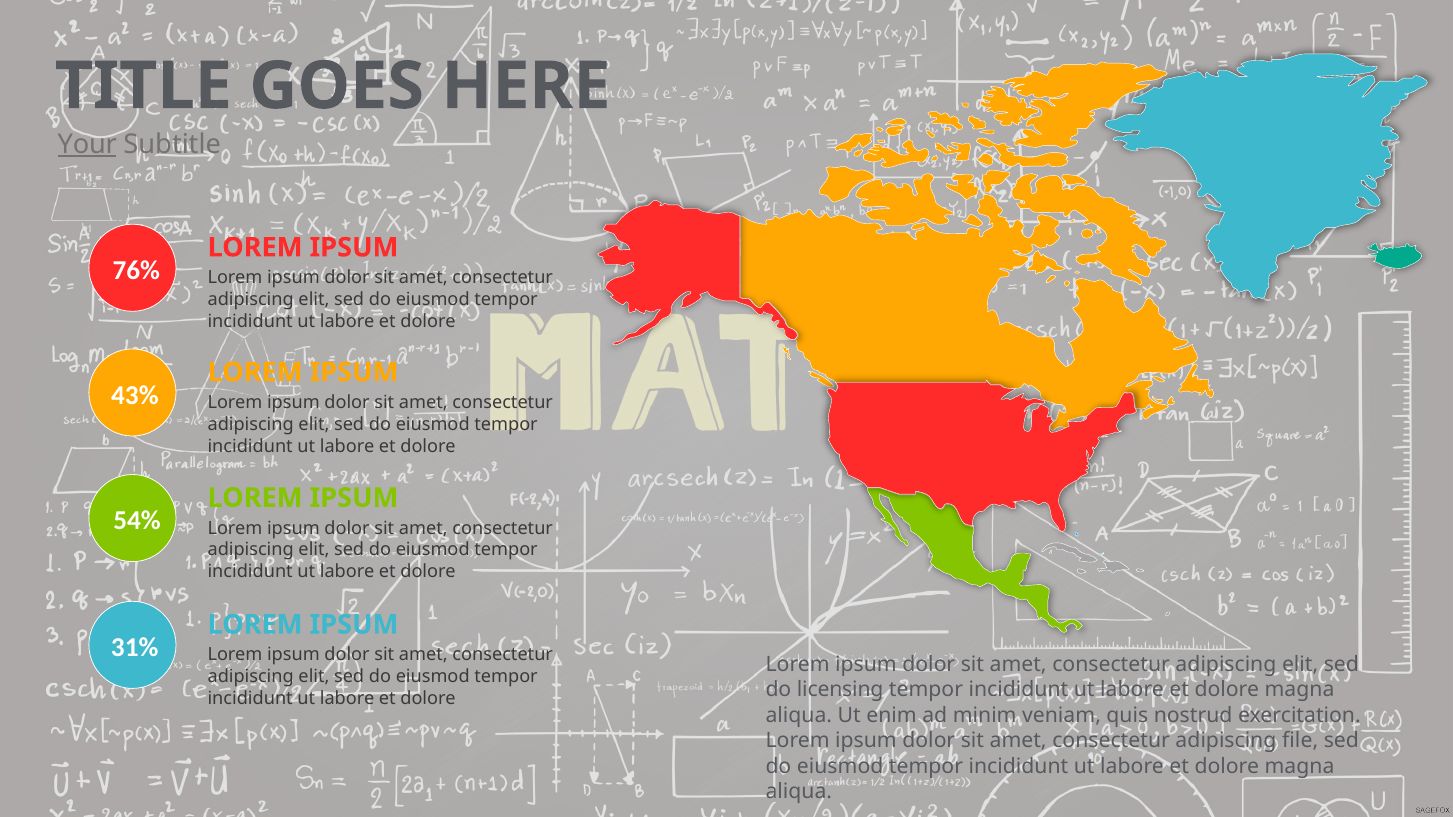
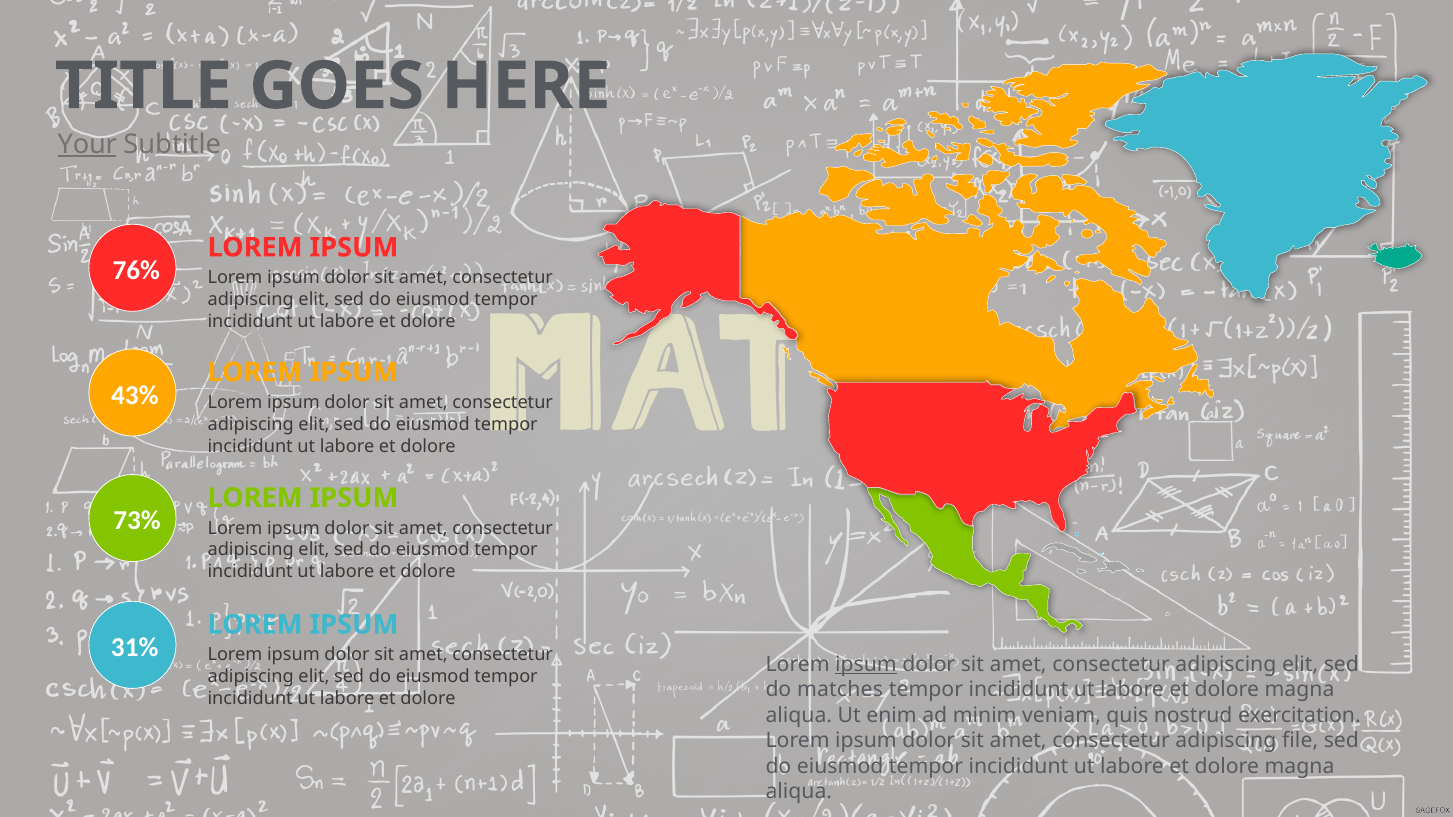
54%: 54% -> 73% (137, 520)
ipsum underline: none -> present (866, 665)
licensing: licensing -> matches (840, 690)
